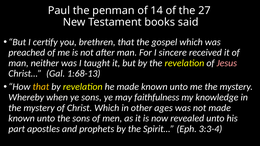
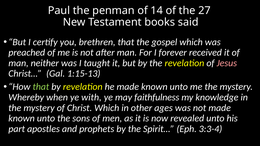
sincere: sincere -> forever (173, 53)
1:68-13: 1:68-13 -> 1:15-13 (84, 74)
that colour: yellow -> light green (41, 87)
ye sons: sons -> with (91, 97)
